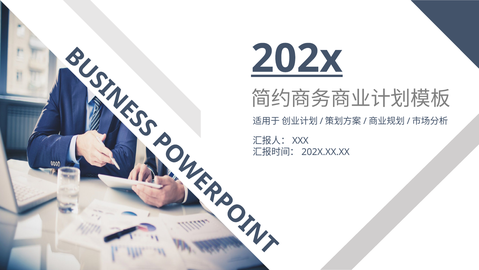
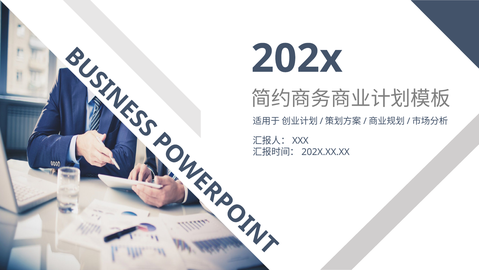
202x underline: present -> none (297, 58)
